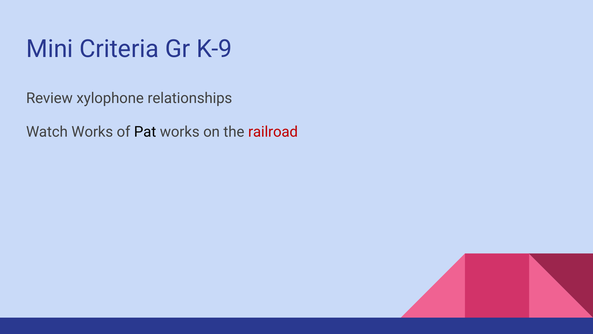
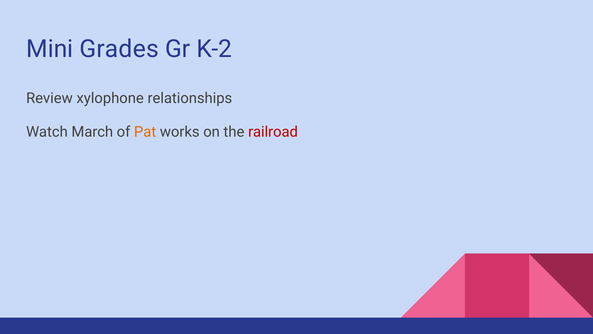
Criteria: Criteria -> Grades (119, 49)
K-9: K-9 -> K-2 (214, 49)
Watch Works: Works -> March (92, 132)
Pat colour: black -> orange (145, 132)
